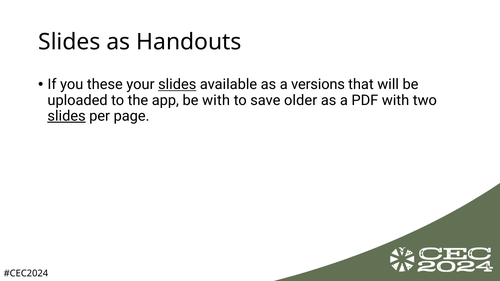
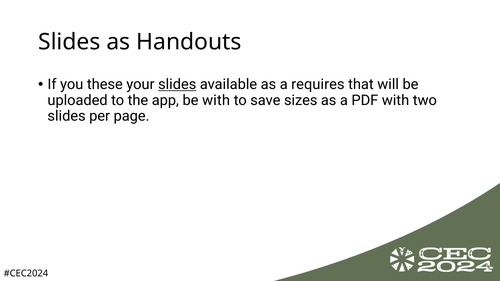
versions: versions -> requires (318, 85)
older: older -> sizes (301, 100)
slides underline: present -> none (67, 116)
